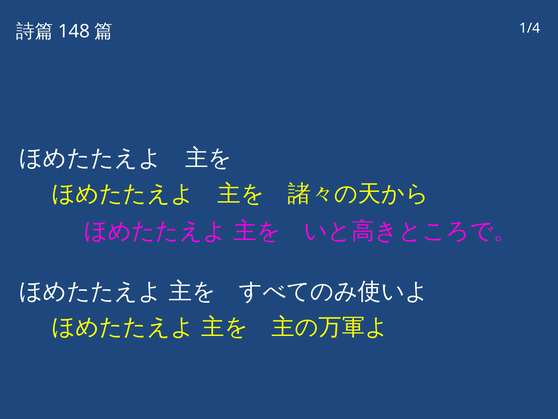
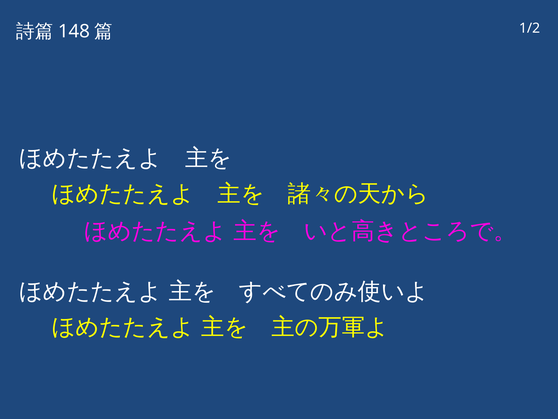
1/4: 1/4 -> 1/2 (530, 28)
